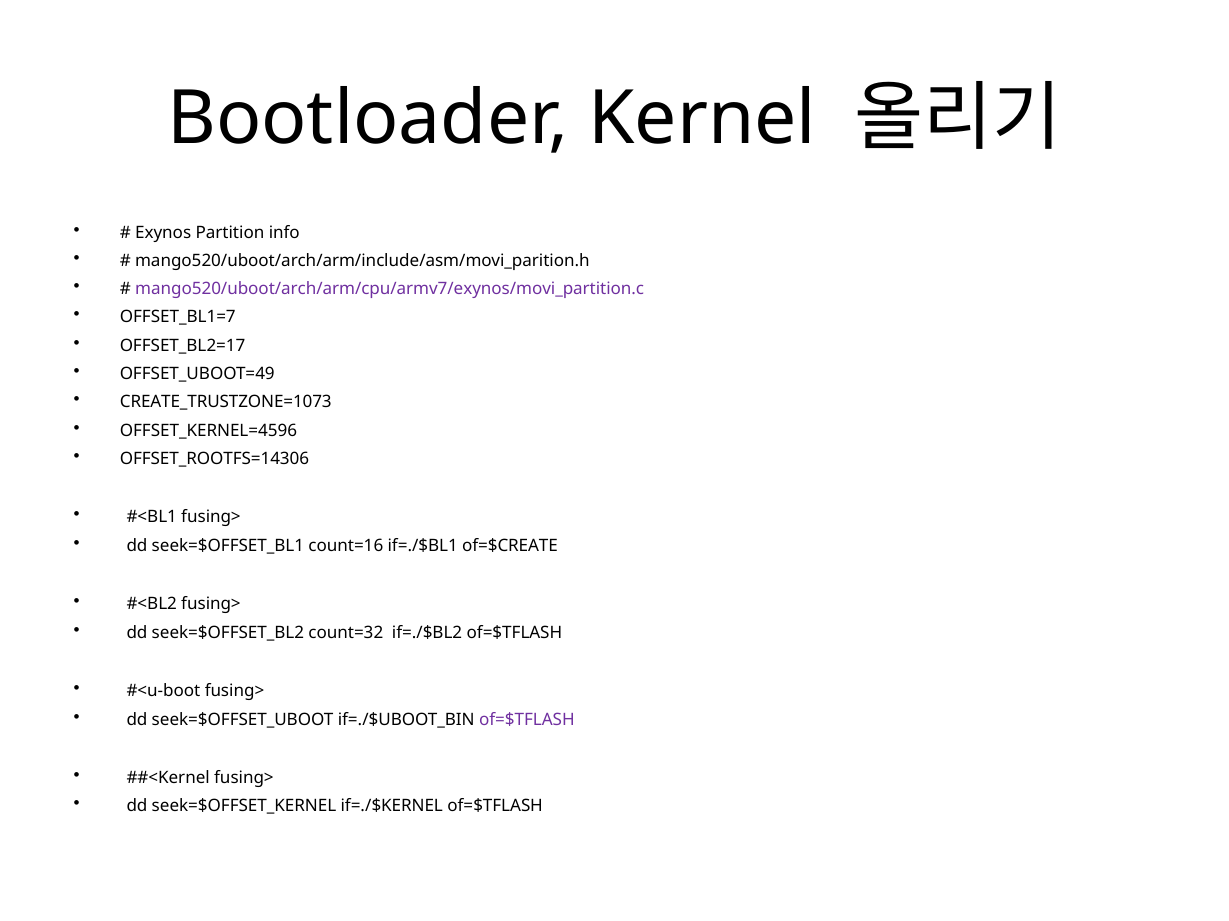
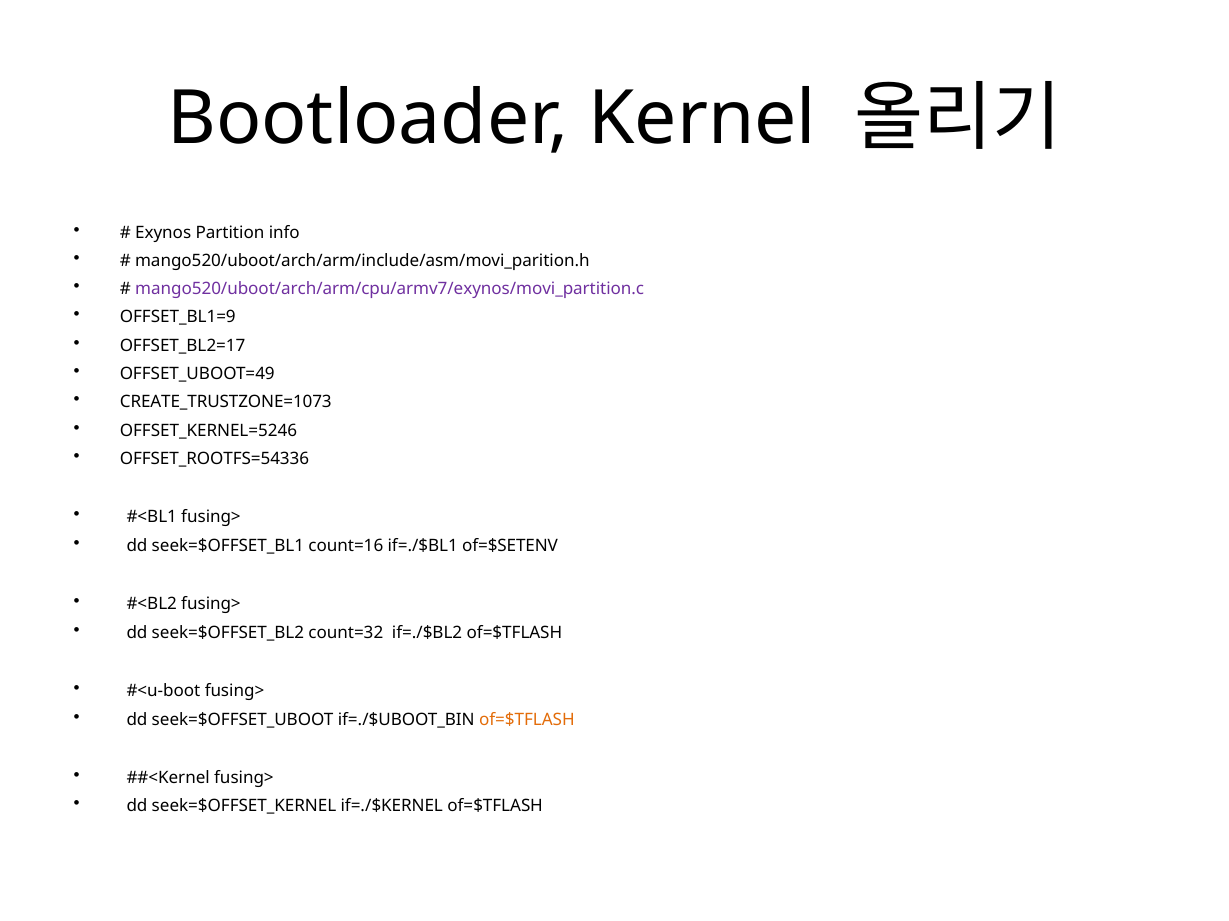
OFFSET_BL1=7: OFFSET_BL1=7 -> OFFSET_BL1=9 (178, 318)
OFFSET_KERNEL=4596: OFFSET_KERNEL=4596 -> OFFSET_KERNEL=5246 (208, 431)
OFFSET_ROOTFS=14306: OFFSET_ROOTFS=14306 -> OFFSET_ROOTFS=54336 (214, 459)
of=$CREATE: of=$CREATE -> of=$SETENV (510, 546)
of=$TFLASH colour: purple -> orange (527, 720)
